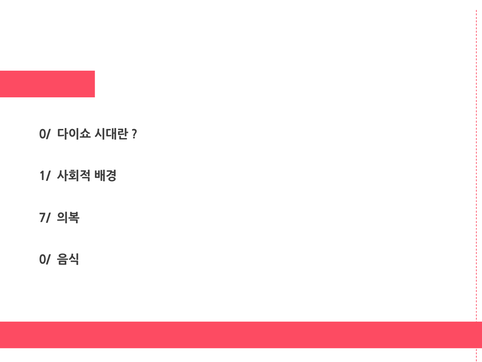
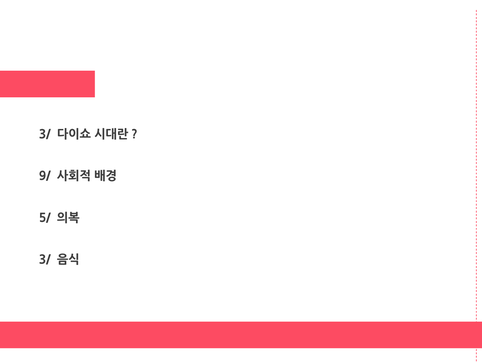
0/: 0/ -> 3/ (45, 134)
1/: 1/ -> 9/ (45, 176)
7/: 7/ -> 5/ (45, 218)
0/: 0/ -> 3/ (45, 259)
